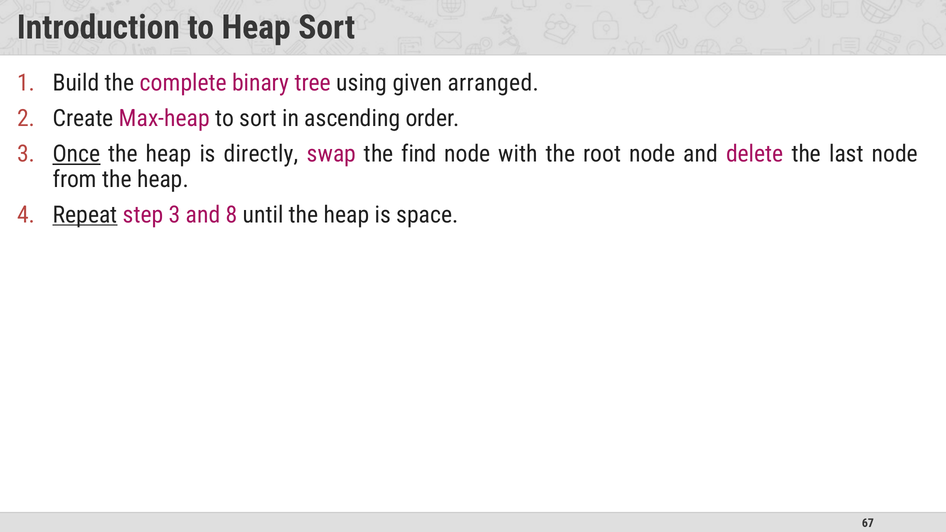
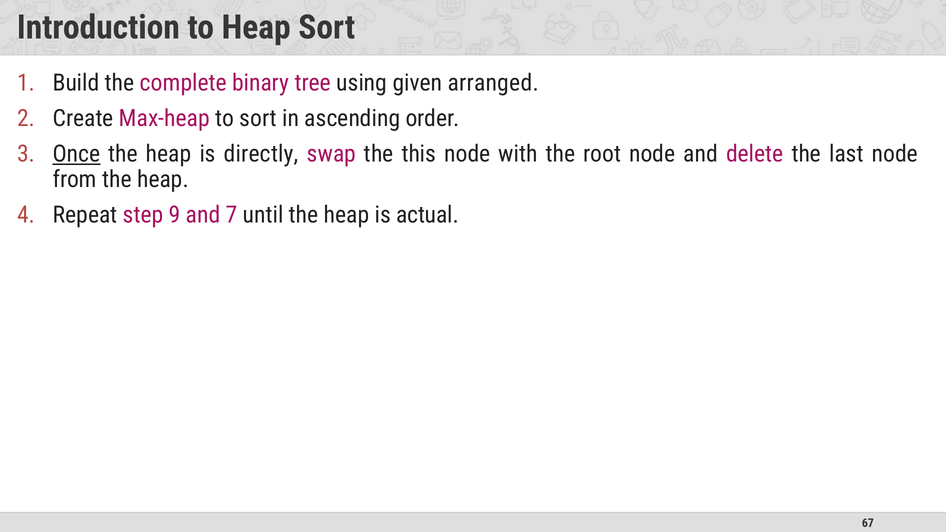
find: find -> this (419, 154)
Repeat underline: present -> none (85, 215)
step 3: 3 -> 9 (175, 215)
8: 8 -> 7 (232, 215)
space: space -> actual (428, 215)
